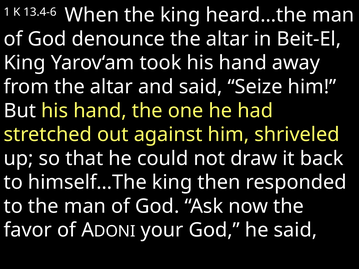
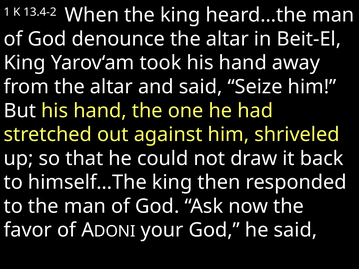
13.4-6: 13.4-6 -> 13.4-2 (40, 12)
